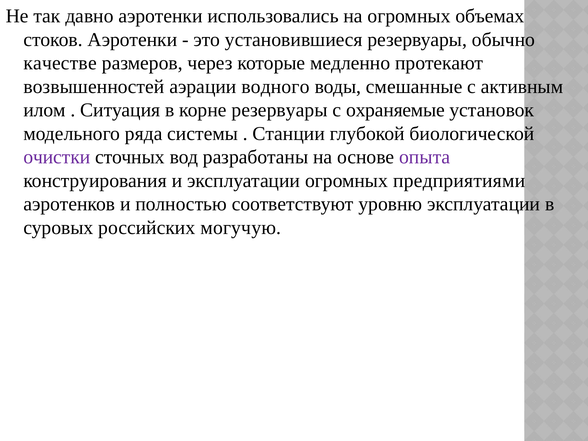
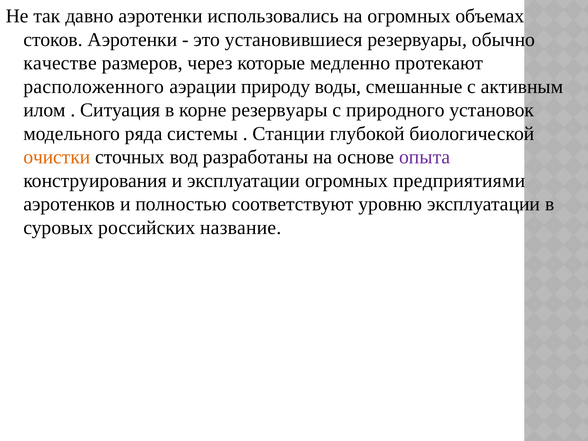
возвышенностей: возвышенностей -> расположенного (94, 87)
водного: водного -> природу (276, 87)
охраняемые: охраняемые -> природного (395, 110)
очистки colour: purple -> orange (57, 157)
могучую: могучую -> название (241, 228)
